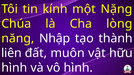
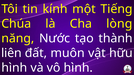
Nặng: Nặng -> Tiếng (116, 9)
Nhập: Nhập -> Nước (55, 39)
